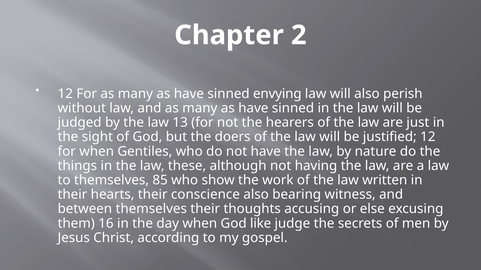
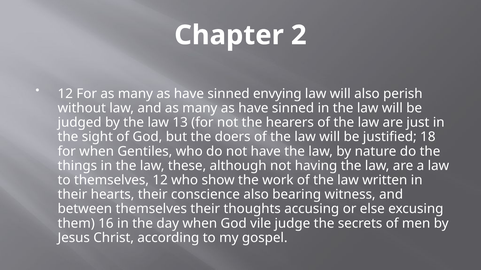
justified 12: 12 -> 18 (428, 137)
themselves 85: 85 -> 12 (160, 180)
like: like -> vile (261, 224)
